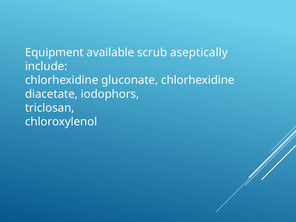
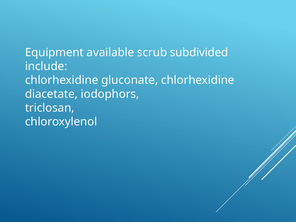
aseptically: aseptically -> subdivided (199, 53)
